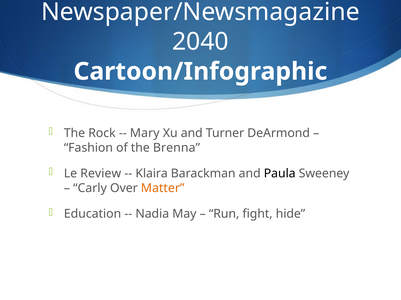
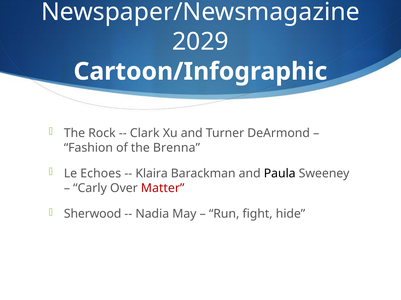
2040: 2040 -> 2029 (200, 42)
Mary: Mary -> Clark (145, 133)
Review: Review -> Echoes (101, 174)
Matter colour: orange -> red (163, 189)
Education: Education -> Sherwood (93, 214)
